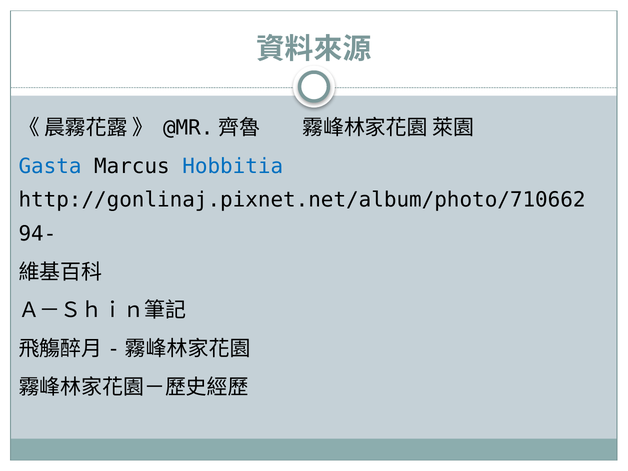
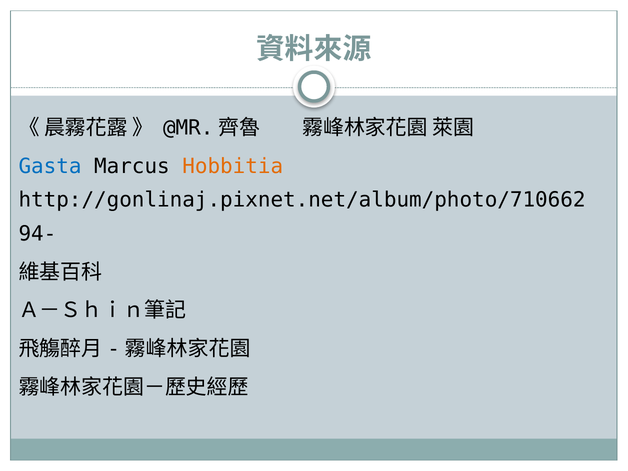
Hobbitia colour: blue -> orange (233, 166)
